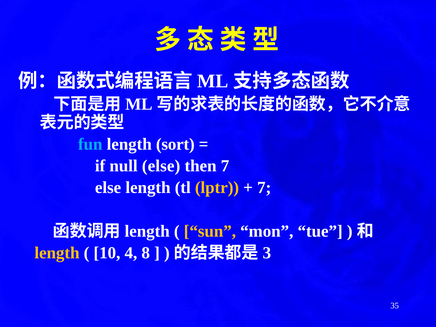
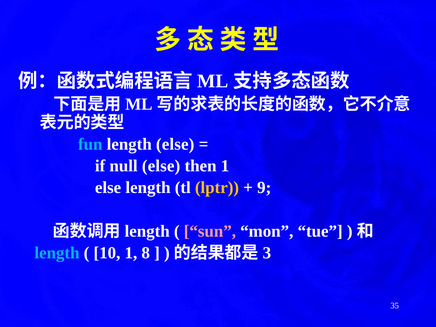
length sort: sort -> else (175, 144)
then 7: 7 -> 1 (225, 166)
7: 7 -> 9 (264, 188)
sun colour: yellow -> pink (210, 231)
length colour: yellow -> light blue (57, 253)
10 4: 4 -> 1 (131, 253)
